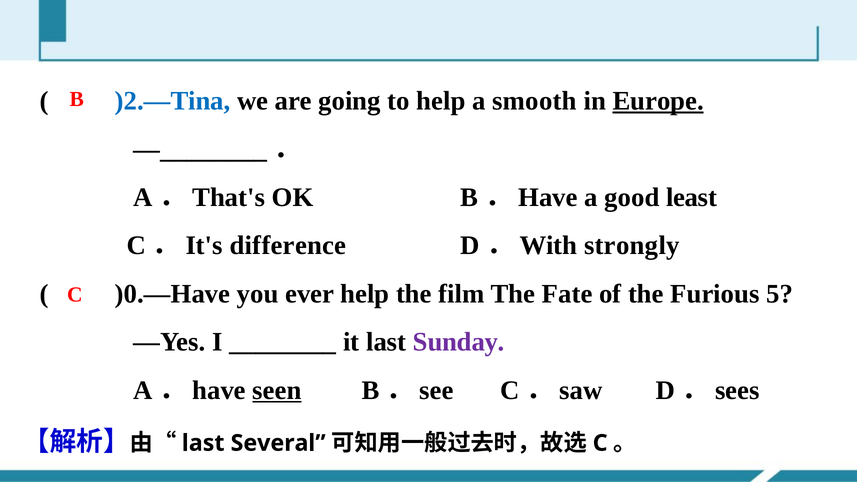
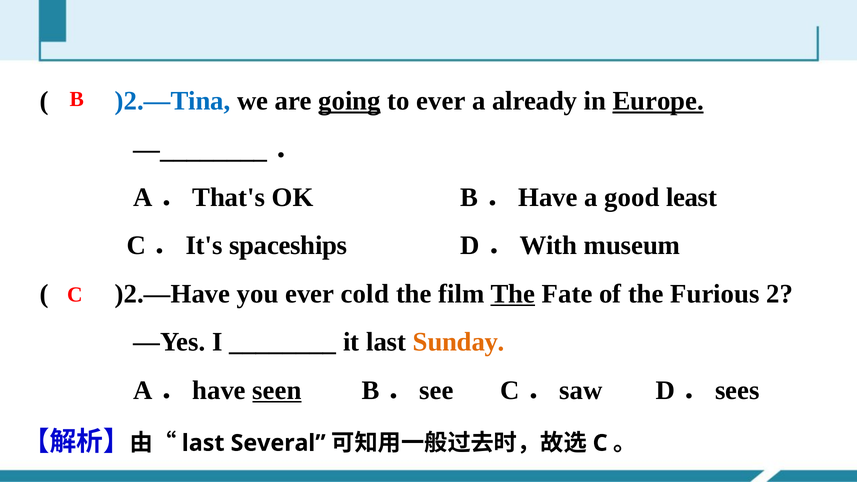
going underline: none -> present (349, 101)
to help: help -> ever (441, 101)
smooth: smooth -> already (535, 101)
difference: difference -> spaceships (288, 246)
strongly: strongly -> museum (632, 246)
)0.—Have: )0.—Have -> )2.—Have (173, 294)
ever help: help -> cold (365, 294)
The underline: none -> present (513, 294)
5: 5 -> 2 (780, 294)
Sunday colour: purple -> orange (459, 342)
